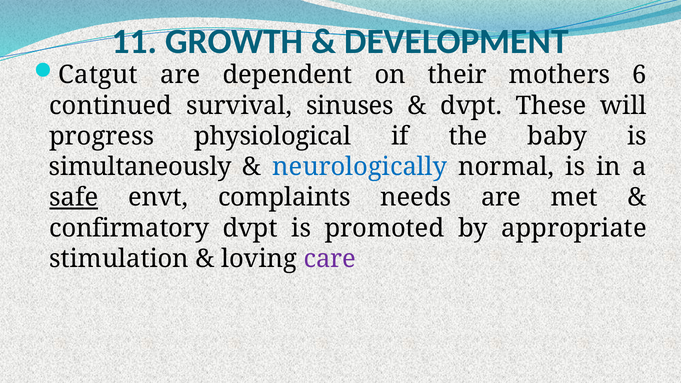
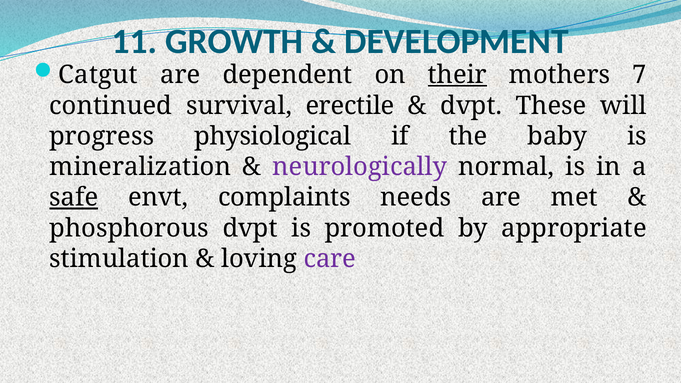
their underline: none -> present (457, 75)
6: 6 -> 7 (639, 75)
sinuses: sinuses -> erectile (350, 106)
simultaneously: simultaneously -> mineralization (140, 167)
neurologically colour: blue -> purple (360, 167)
confirmatory: confirmatory -> phosphorous (129, 228)
